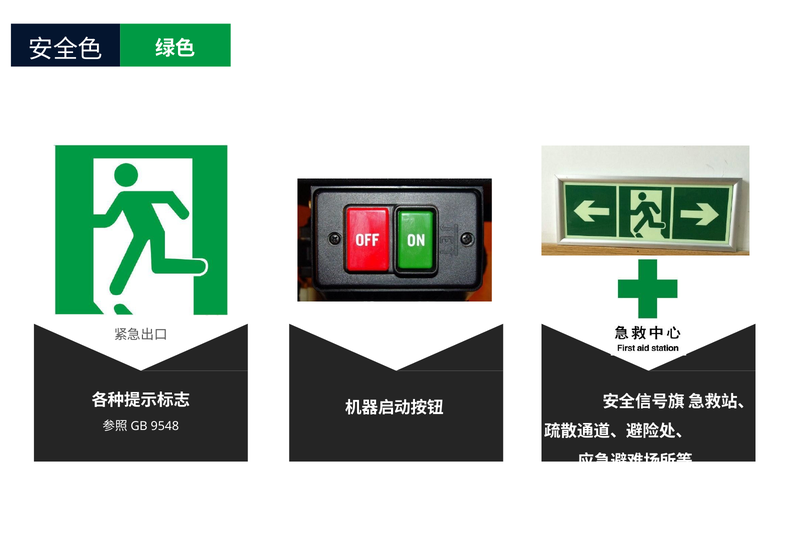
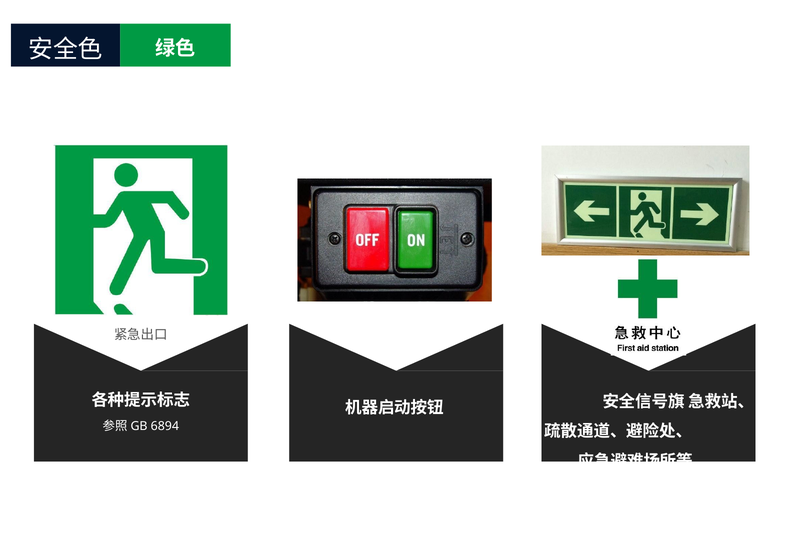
9548: 9548 -> 6894 (165, 426)
